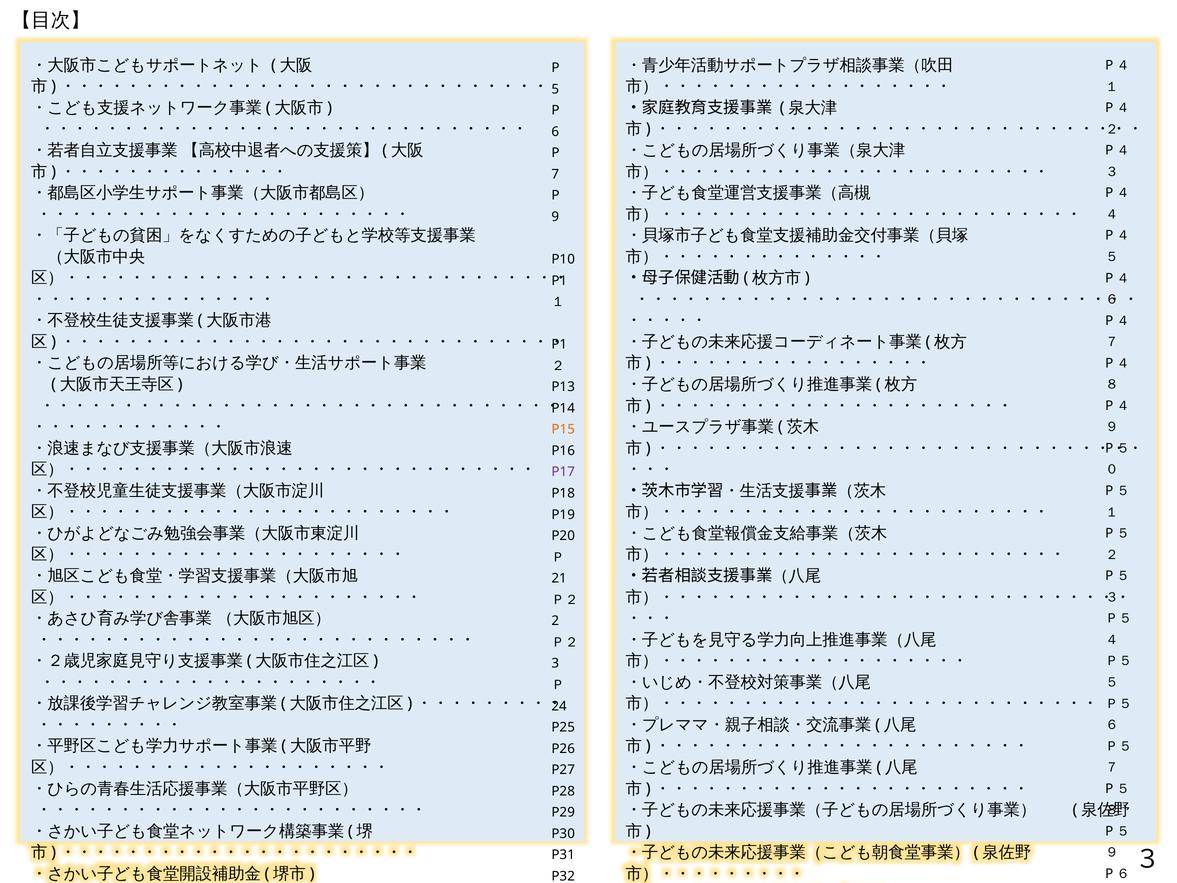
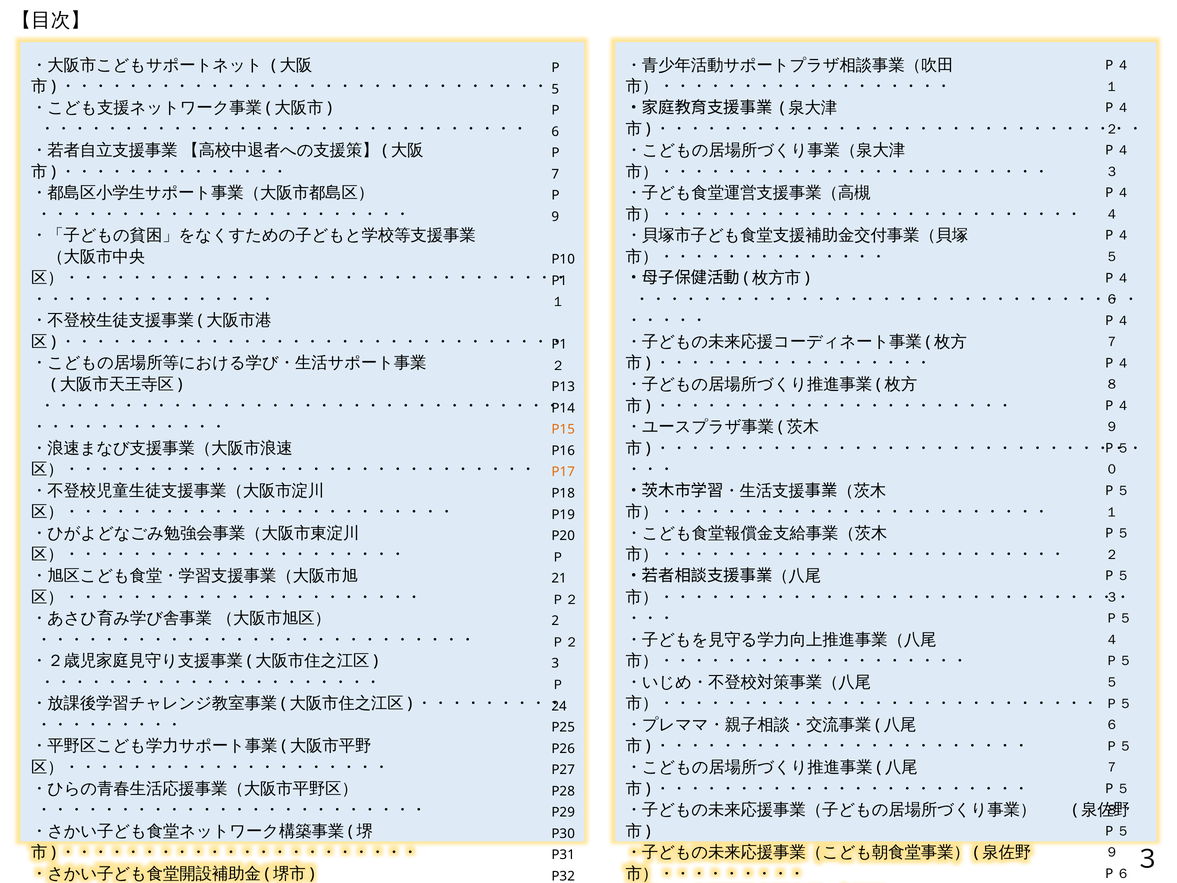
P17 colour: purple -> orange (563, 472)
